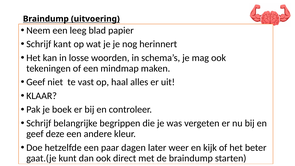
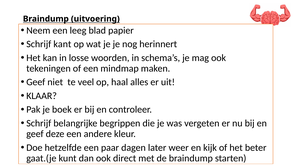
vast: vast -> veel (86, 82)
